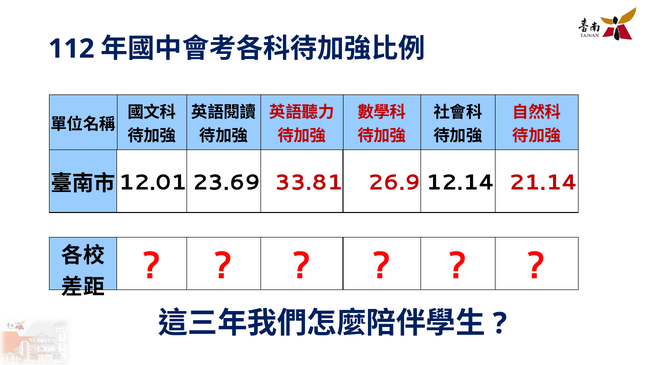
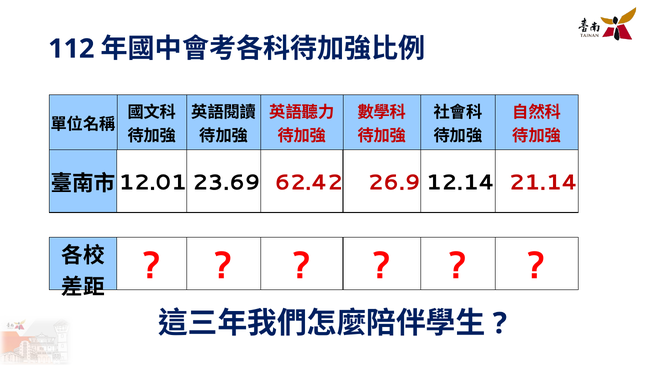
33.81: 33.81 -> 62.42 (309, 183)
